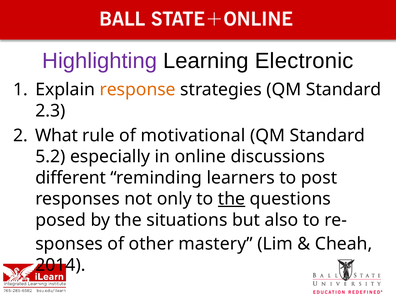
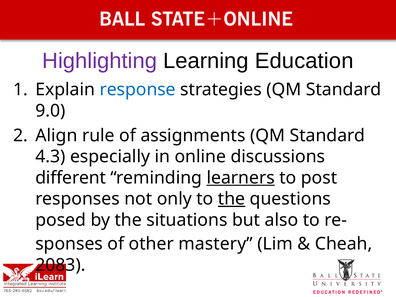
Electronic: Electronic -> Education (304, 61)
response colour: orange -> blue (138, 90)
2.3: 2.3 -> 9.0 (50, 111)
What: What -> Align (56, 135)
motivational: motivational -> assignments (193, 135)
5.2: 5.2 -> 4.3 (50, 157)
learners underline: none -> present (241, 178)
2014: 2014 -> 2083 (60, 265)
